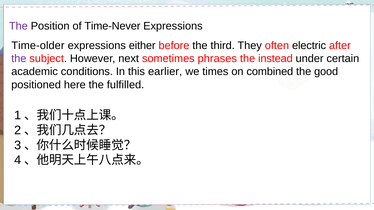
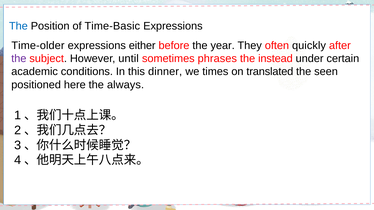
The colour: purple -> blue (18, 26)
Time-Never: Time-Never -> Time-Basic (112, 26)
third: third -> year (223, 46)
electric: electric -> quickly (309, 46)
next: next -> until (129, 59)
earlier: earlier -> dinner (165, 72)
combined: combined -> translated (270, 72)
good: good -> seen (326, 72)
fulfilled: fulfilled -> always (126, 85)
